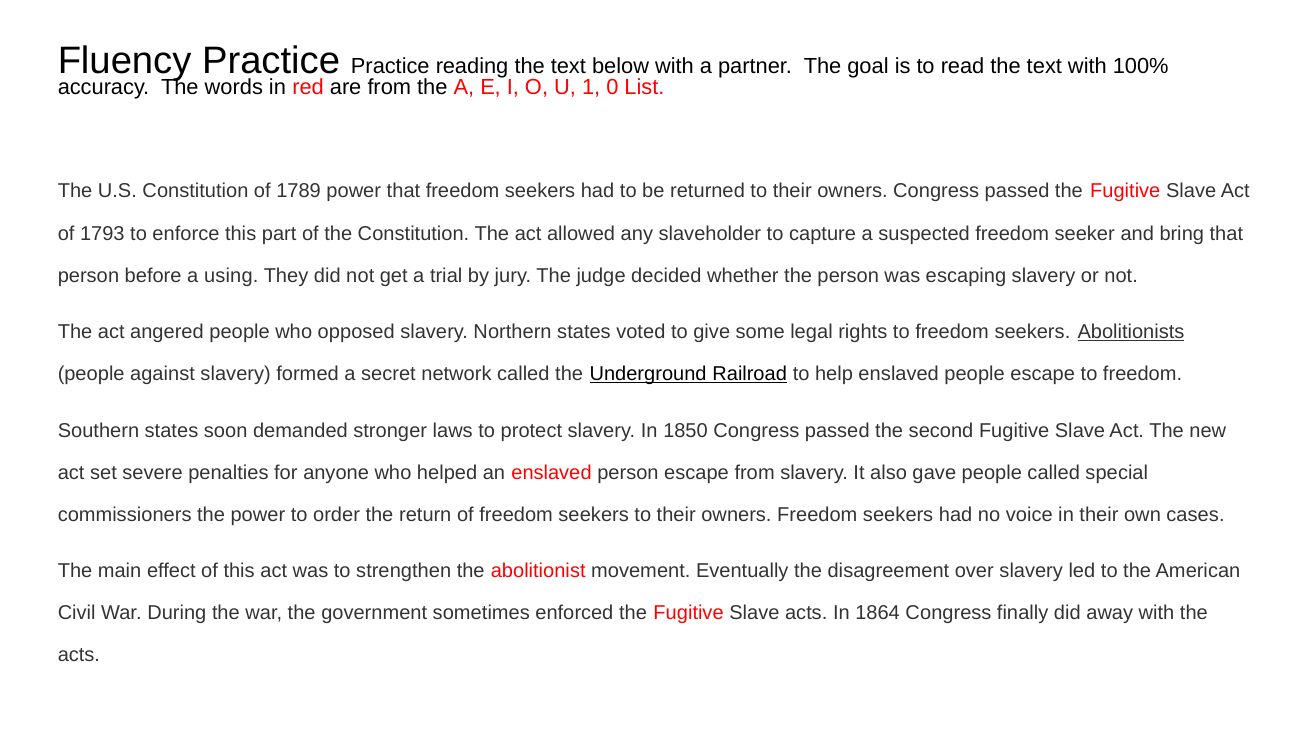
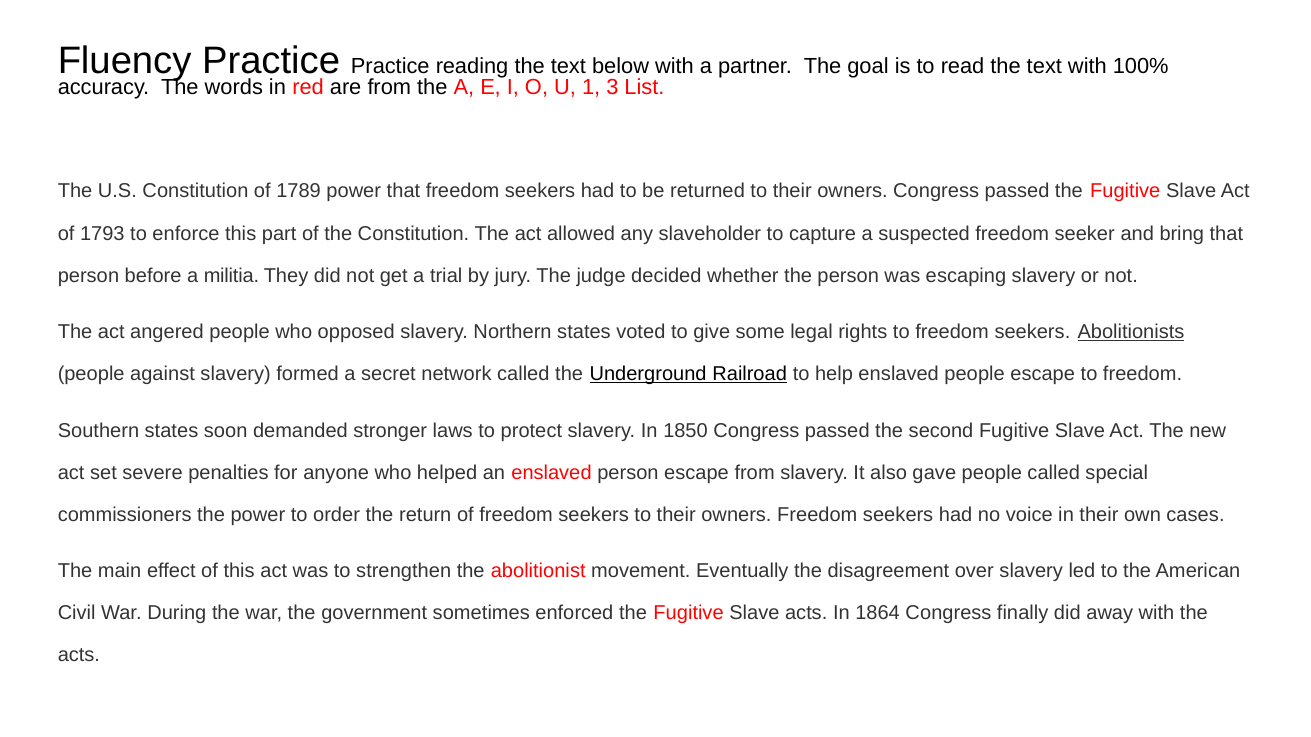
0: 0 -> 3 (612, 87)
using: using -> militia (231, 276)
